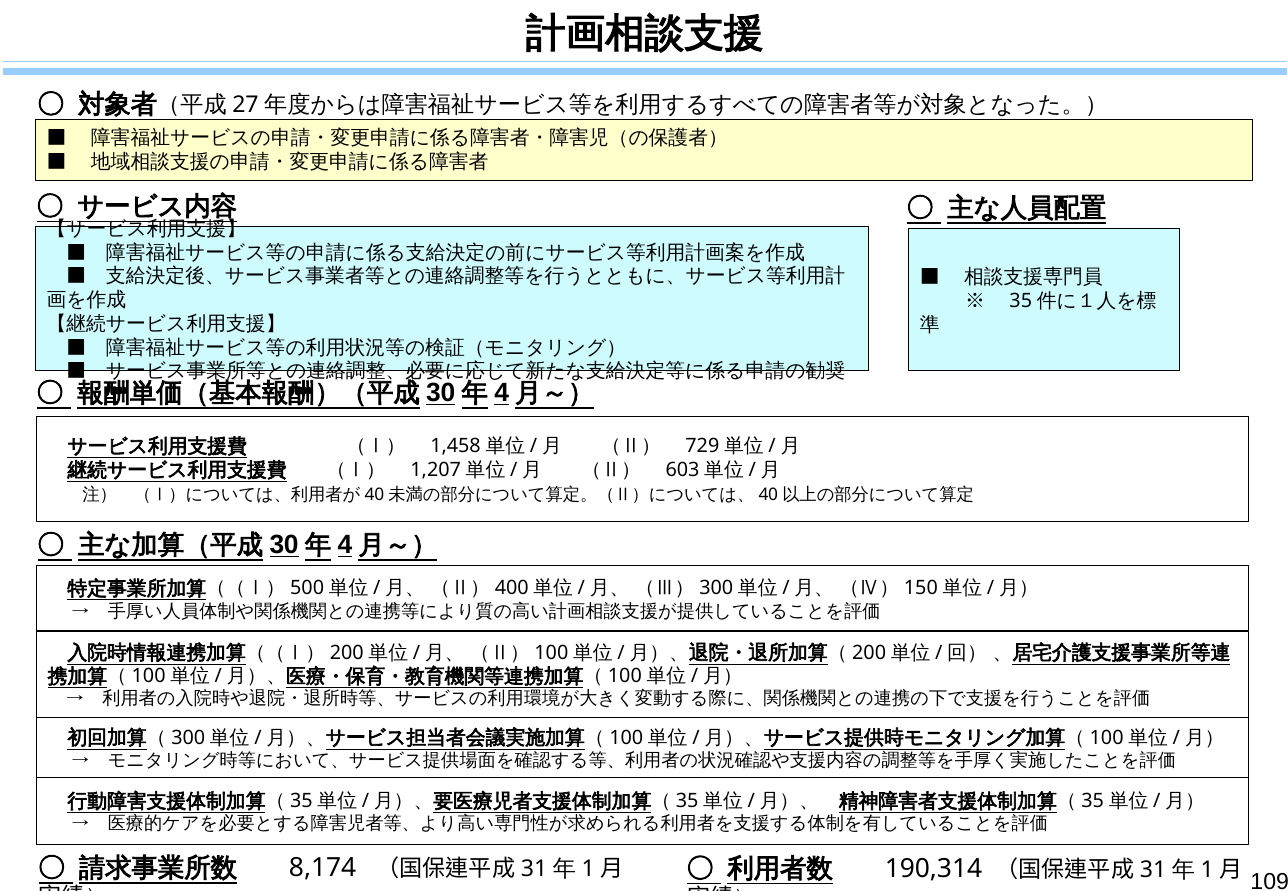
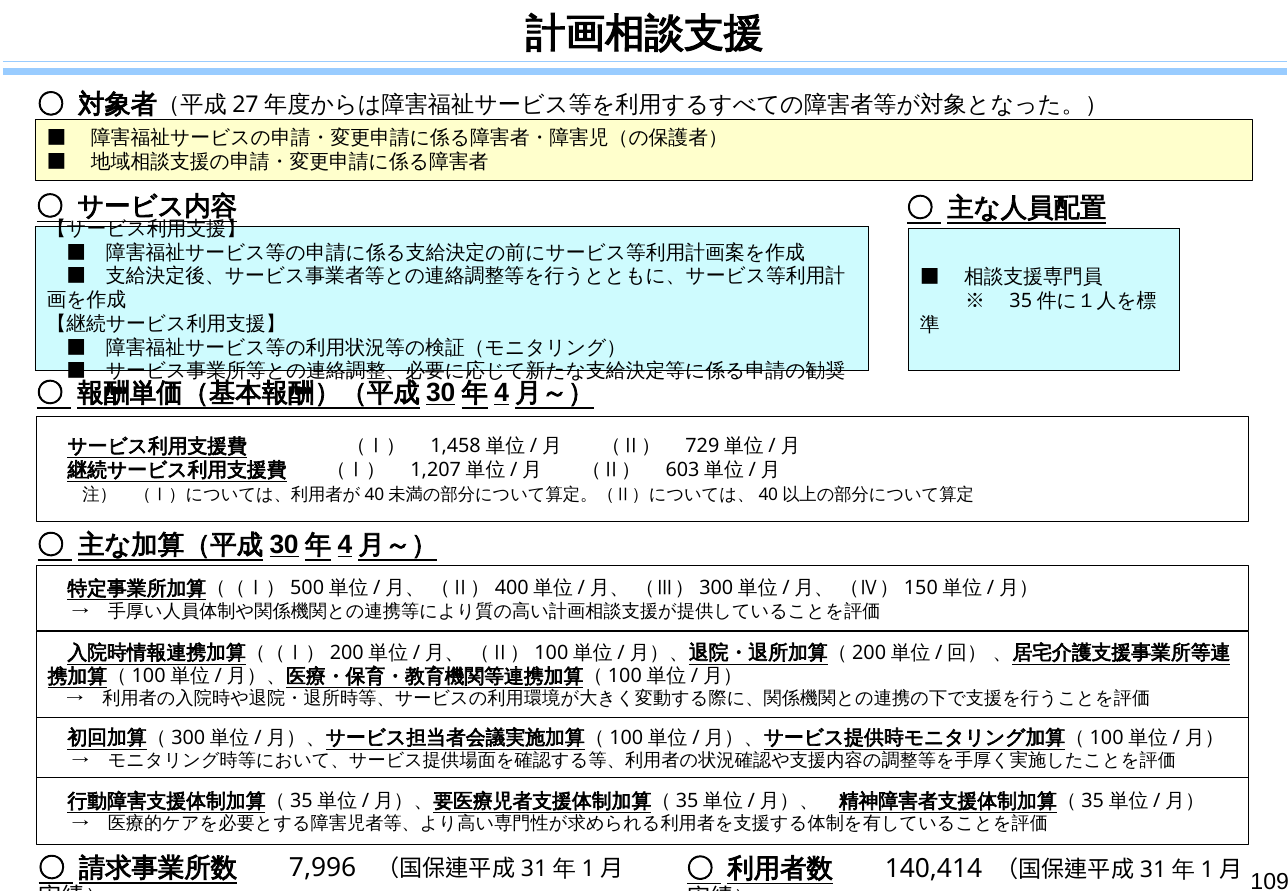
8,174: 8,174 -> 7,996 (323, 868)
190,314: 190,314 -> 140,414 (933, 869)
